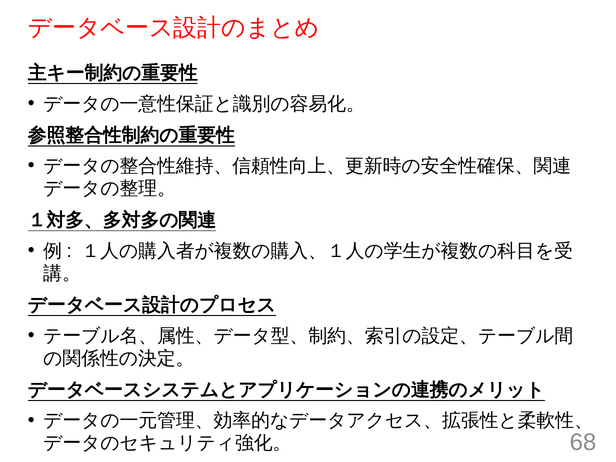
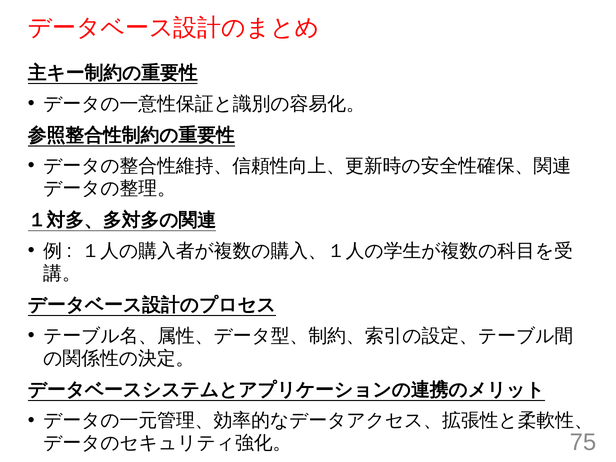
68: 68 -> 75 (583, 442)
